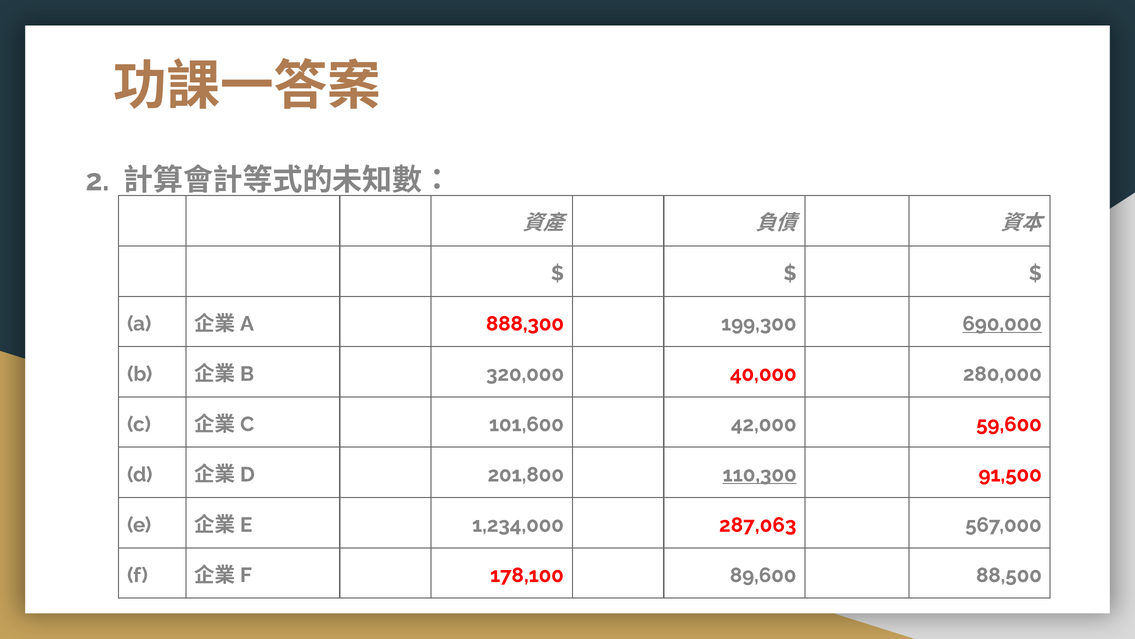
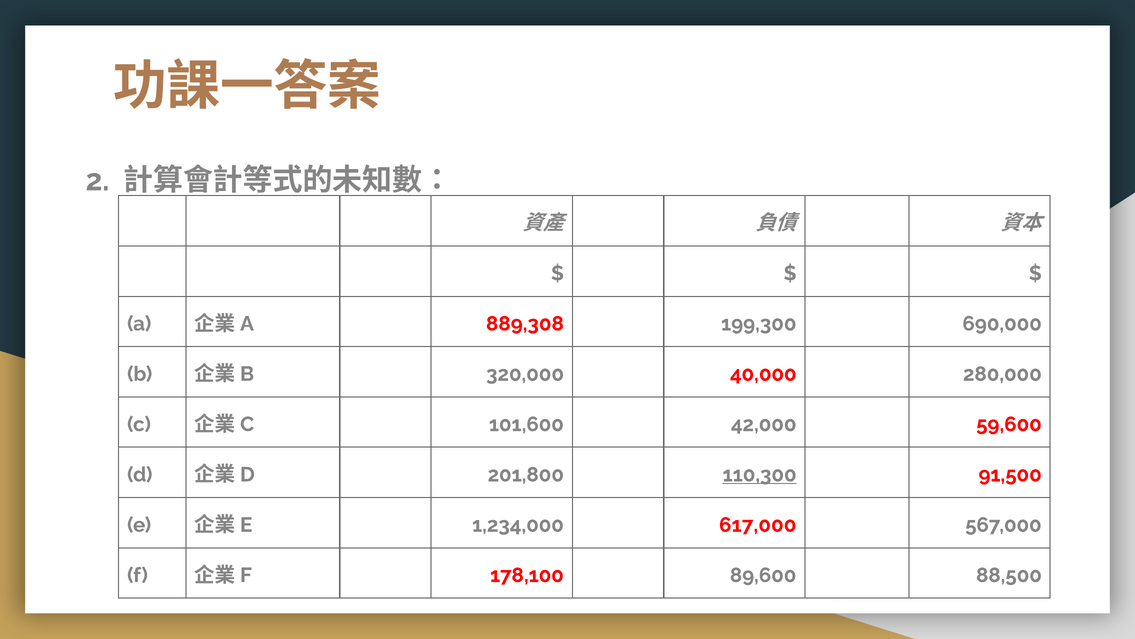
888,300: 888,300 -> 889,308 (525, 323)
690,000 underline: present -> none (1002, 323)
287,063: 287,063 -> 617,000 (758, 525)
